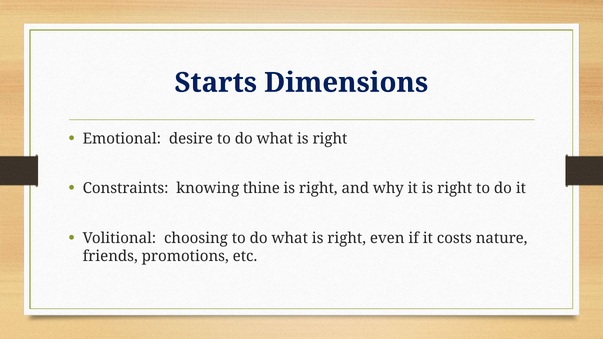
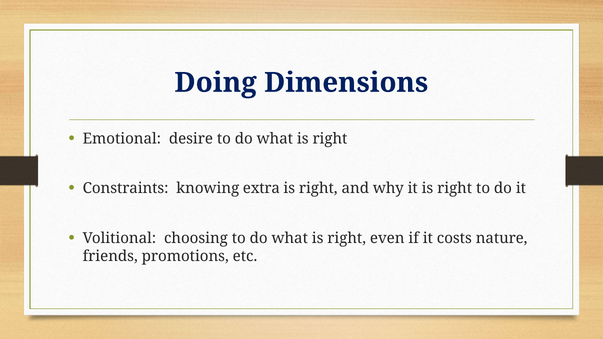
Starts: Starts -> Doing (216, 83)
thine: thine -> extra (261, 189)
